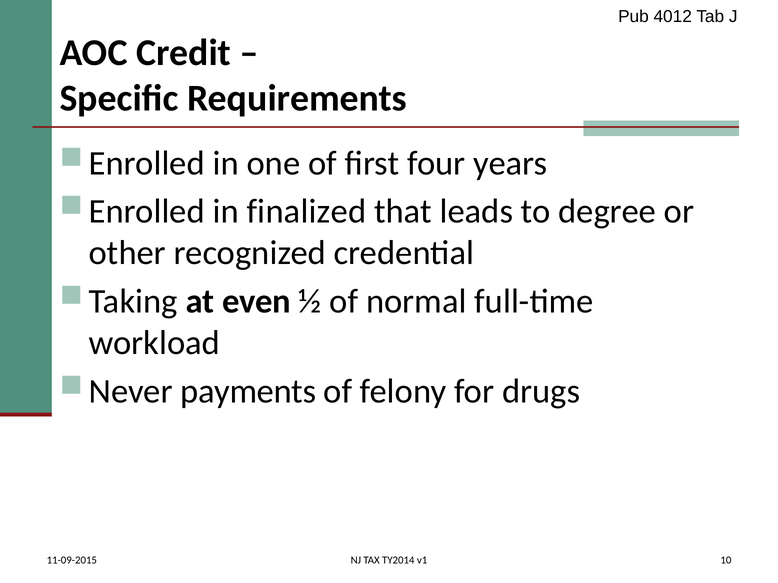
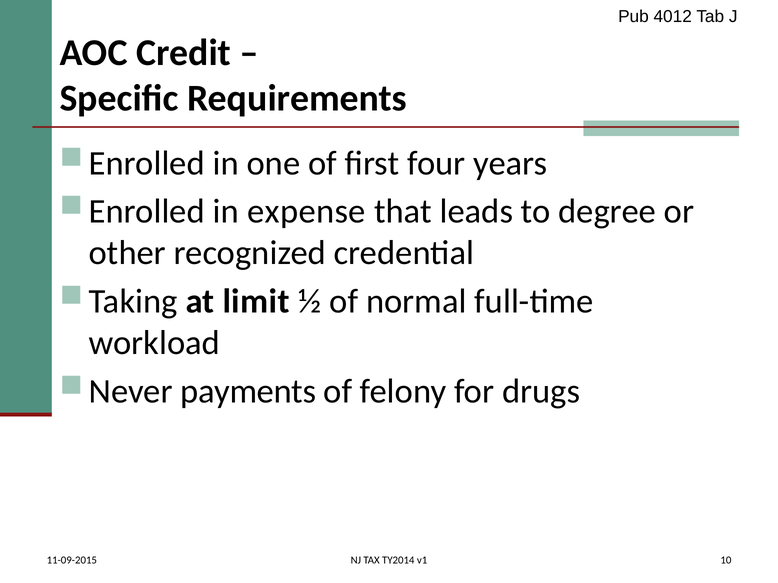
finalized: finalized -> expense (306, 212)
even: even -> limit (256, 302)
